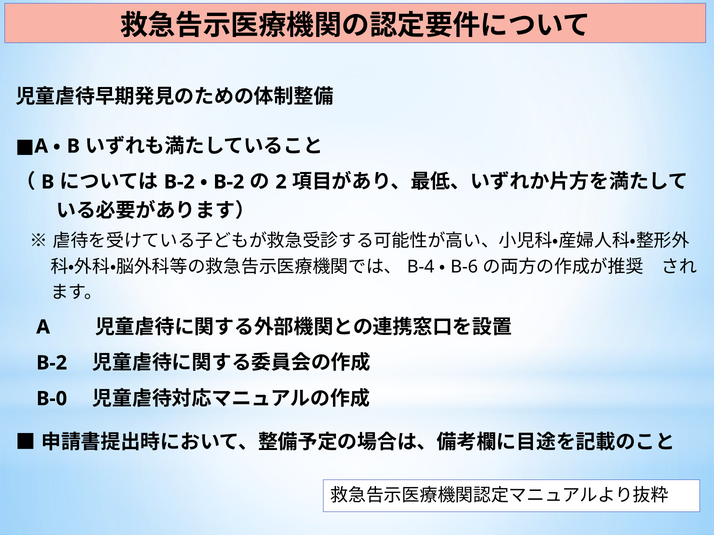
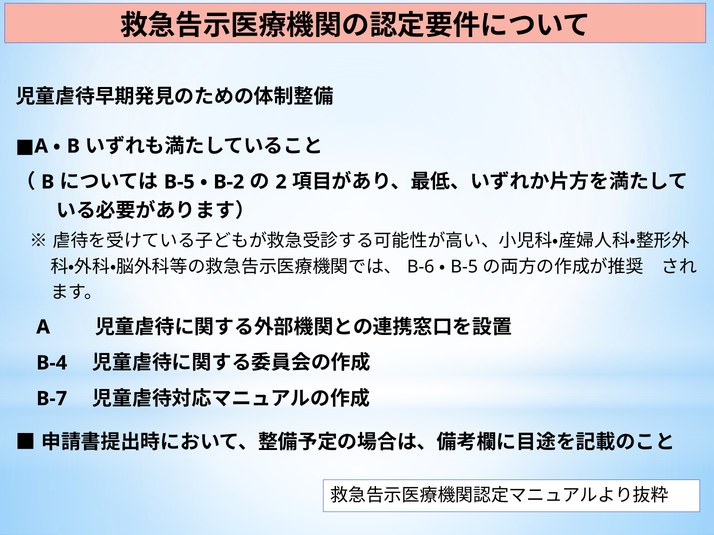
B-2: B-2 -> B-5 (179, 182)
B-4: B-4 -> B-6 (421, 267)
B-6: B-6 -> B-5 (464, 267)
B-2: B-2 -> B-4 (52, 363)
B-0: B-0 -> B-7 (52, 399)
